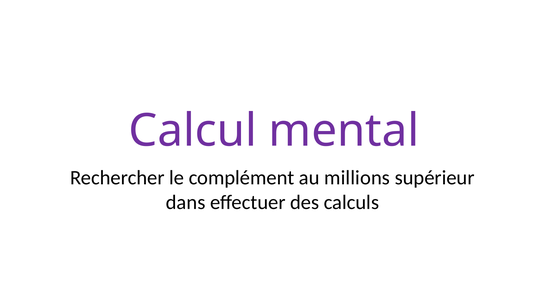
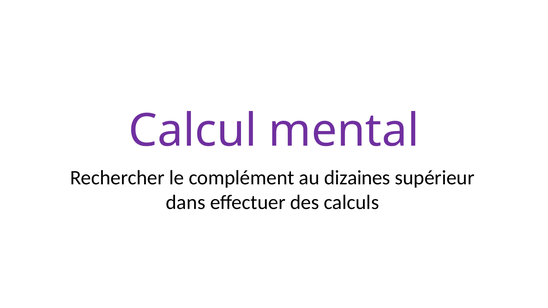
millions: millions -> dizaines (357, 178)
